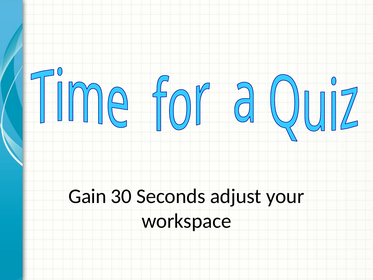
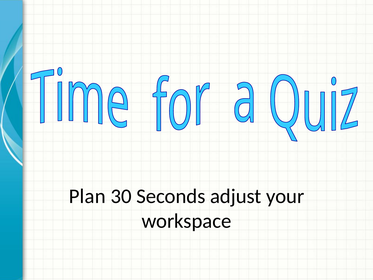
Gain: Gain -> Plan (87, 196)
